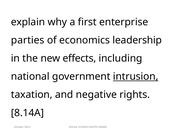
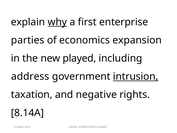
why underline: none -> present (57, 22)
leadership: leadership -> expansion (137, 40)
effects: effects -> played (79, 58)
national: national -> address (30, 76)
